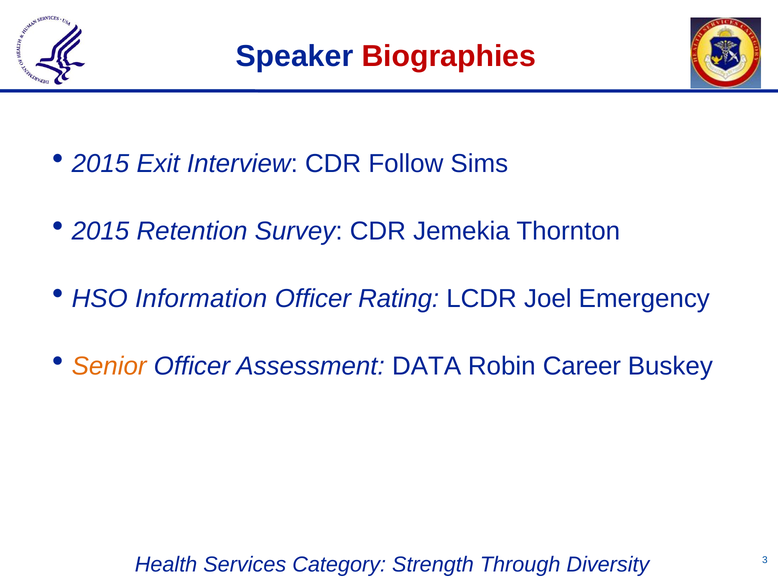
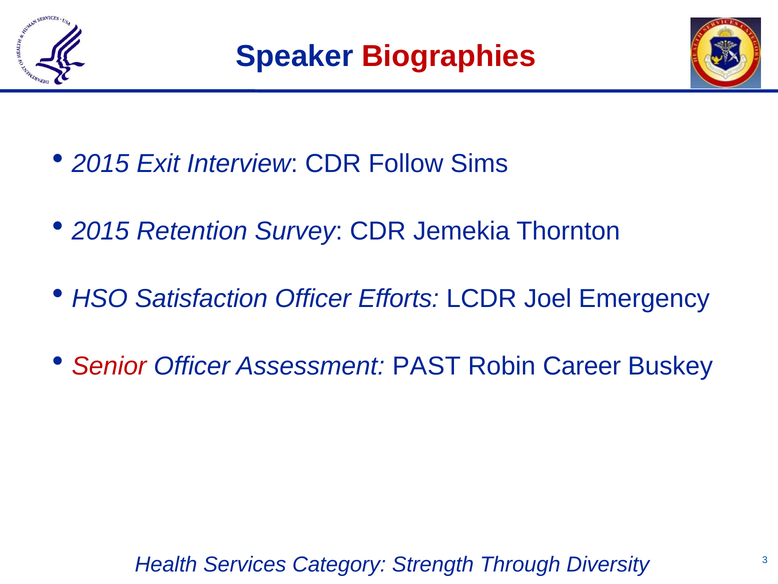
Information: Information -> Satisfaction (201, 299)
Rating: Rating -> Efforts (399, 299)
Senior colour: orange -> red (109, 366)
DATA: DATA -> PAST (427, 366)
